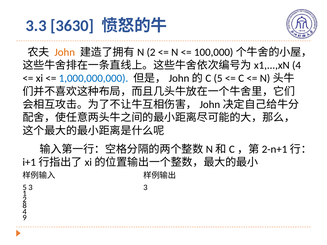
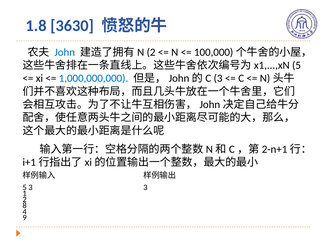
3.3: 3.3 -> 1.8 (36, 26)
John colour: orange -> blue (65, 52)
4: 4 -> 5 (297, 65)
5: 5 -> 3 (218, 78)
